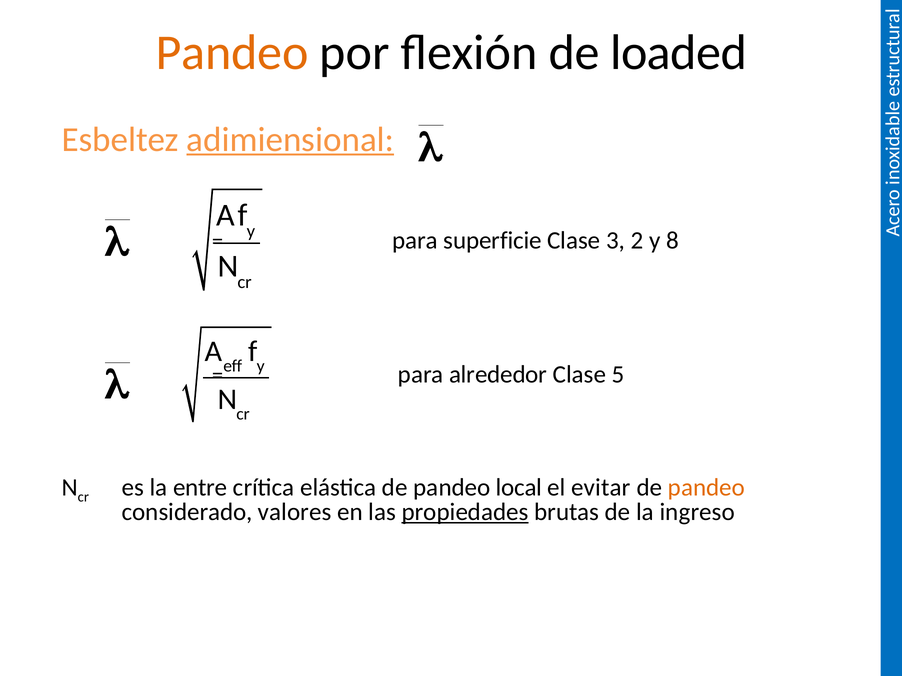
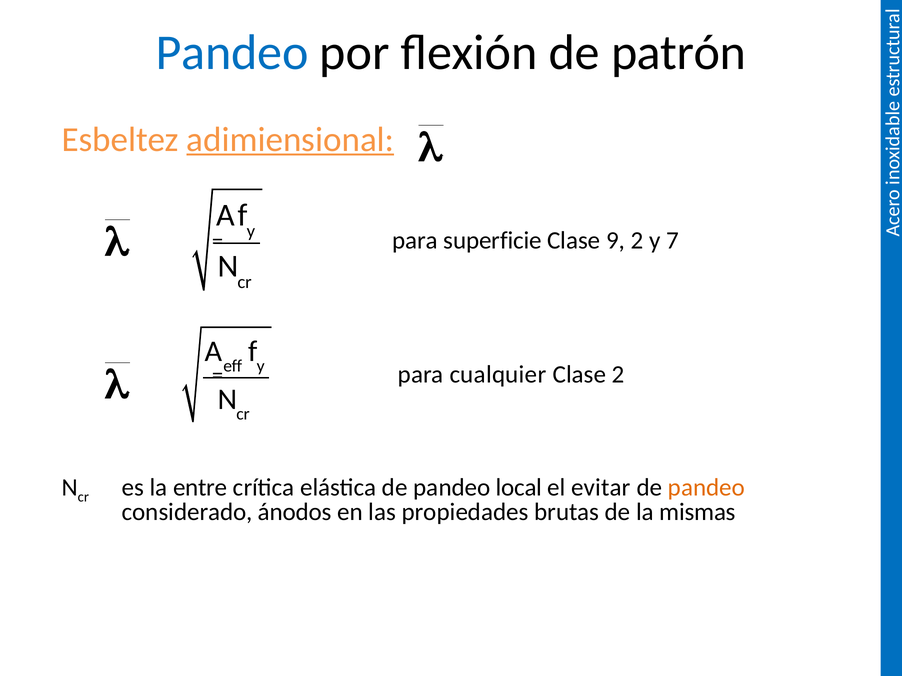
Pandeo colour: orange -> blue (232, 53)
loaded: loaded -> patrón (678, 53)
3: 3 -> 9 (616, 241)
8: 8 -> 7 (672, 241)
alrededor: alrededor -> cualquier (498, 375)
Clase 5: 5 -> 2 (618, 375)
valores: valores -> ánodos (295, 512)
propiedades underline: present -> none (465, 512)
ingreso: ingreso -> mismas (698, 512)
